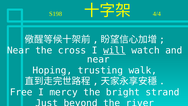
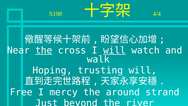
the underline: none -> present (44, 50)
near: near -> walk (98, 59)
trusting walk: walk -> will (143, 70)
bright: bright -> around (123, 92)
